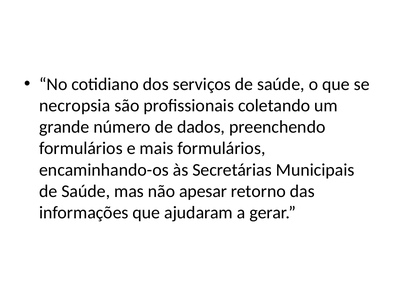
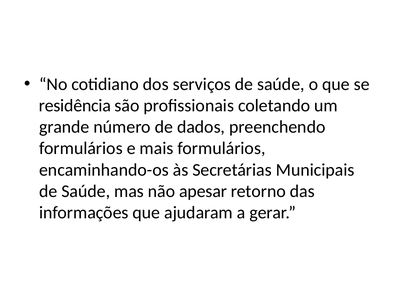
necropsia: necropsia -> residência (75, 106)
